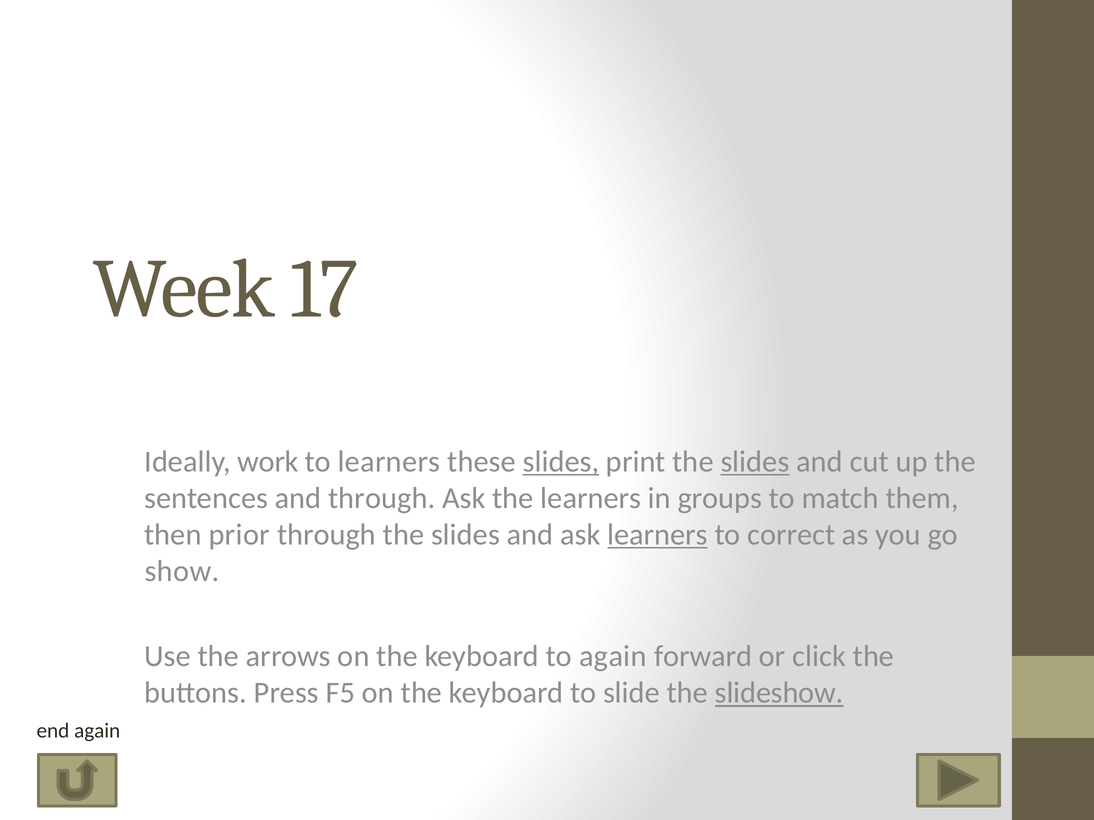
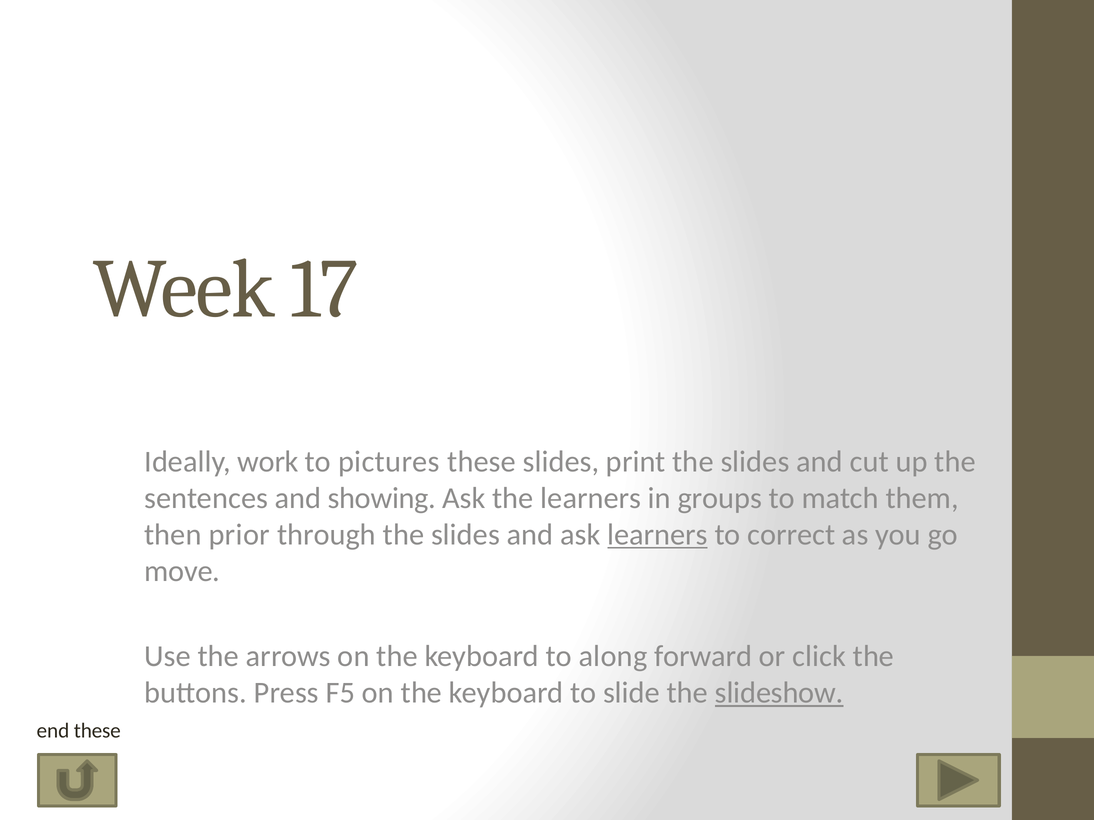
to learners: learners -> pictures (389, 462)
slides underline: present -> none (561, 462)
slides underline: present -> none (755, 462)
and through: through -> showing (382, 499)
show: show -> move (182, 572)
to again: again -> along (613, 657)
end again: again -> these (97, 731)
